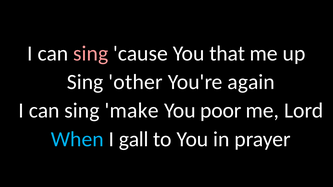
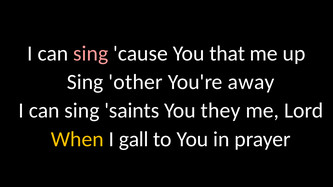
again: again -> away (251, 82)
make: make -> saints (132, 111)
poor: poor -> they (221, 111)
When colour: light blue -> yellow (77, 139)
